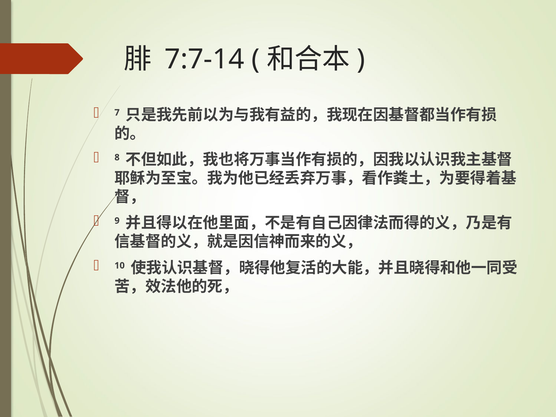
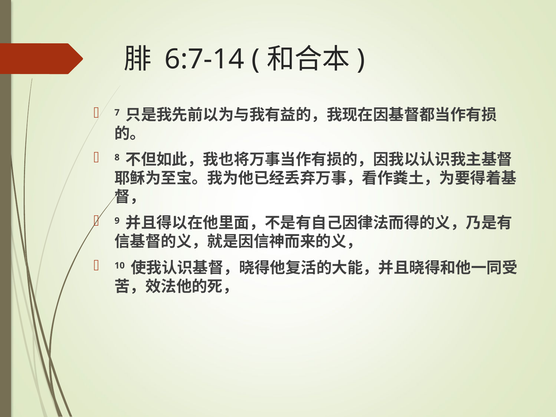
7:7-14: 7:7-14 -> 6:7-14 (204, 59)
